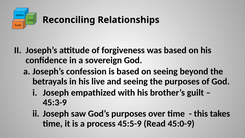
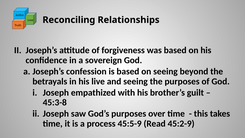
45:3-9: 45:3-9 -> 45:3-8 (55, 102)
45:0-9: 45:0-9 -> 45:2-9 (181, 124)
